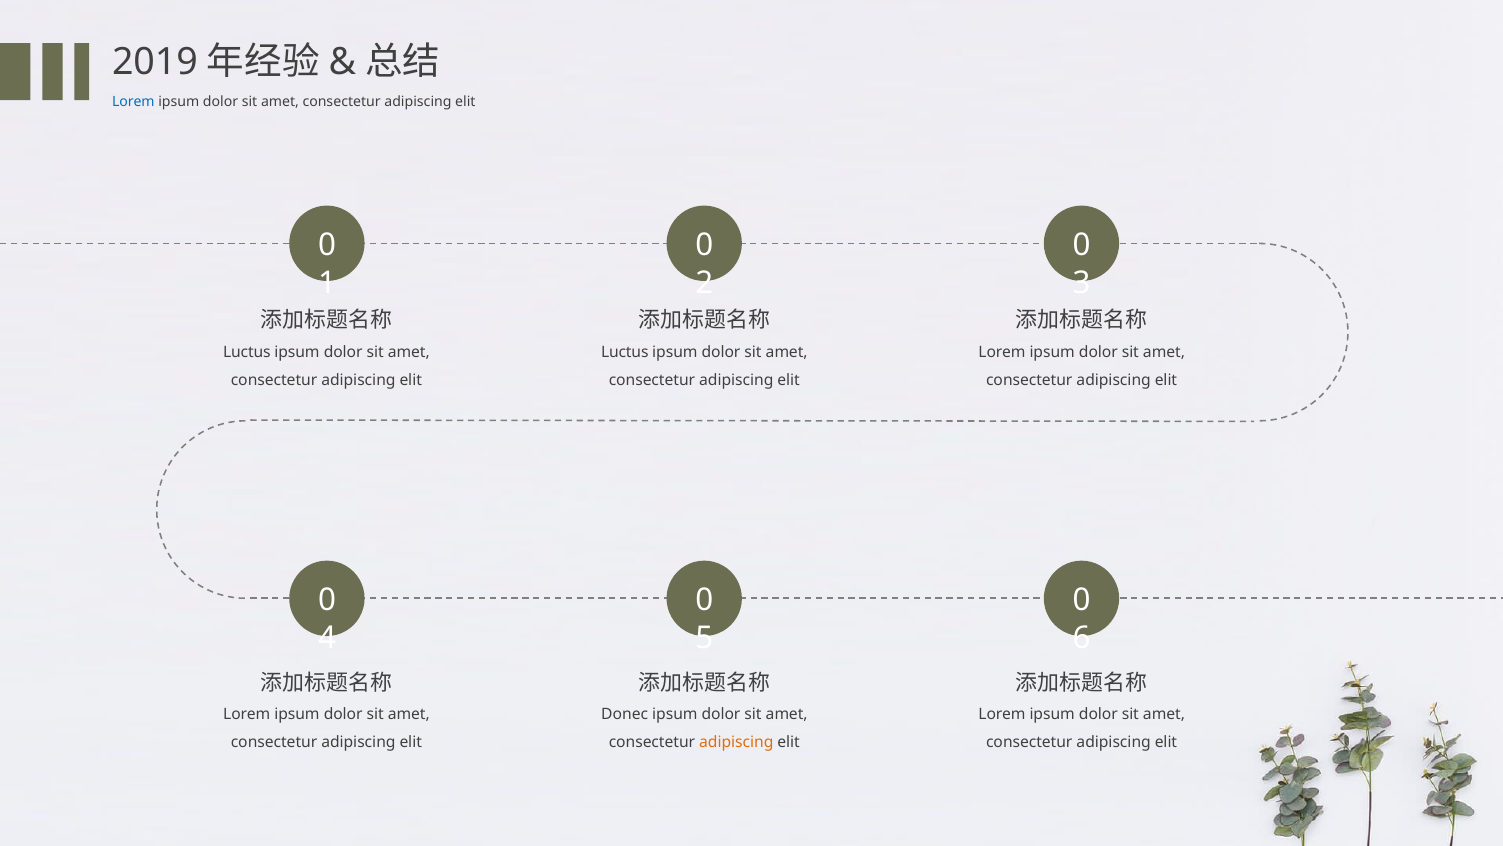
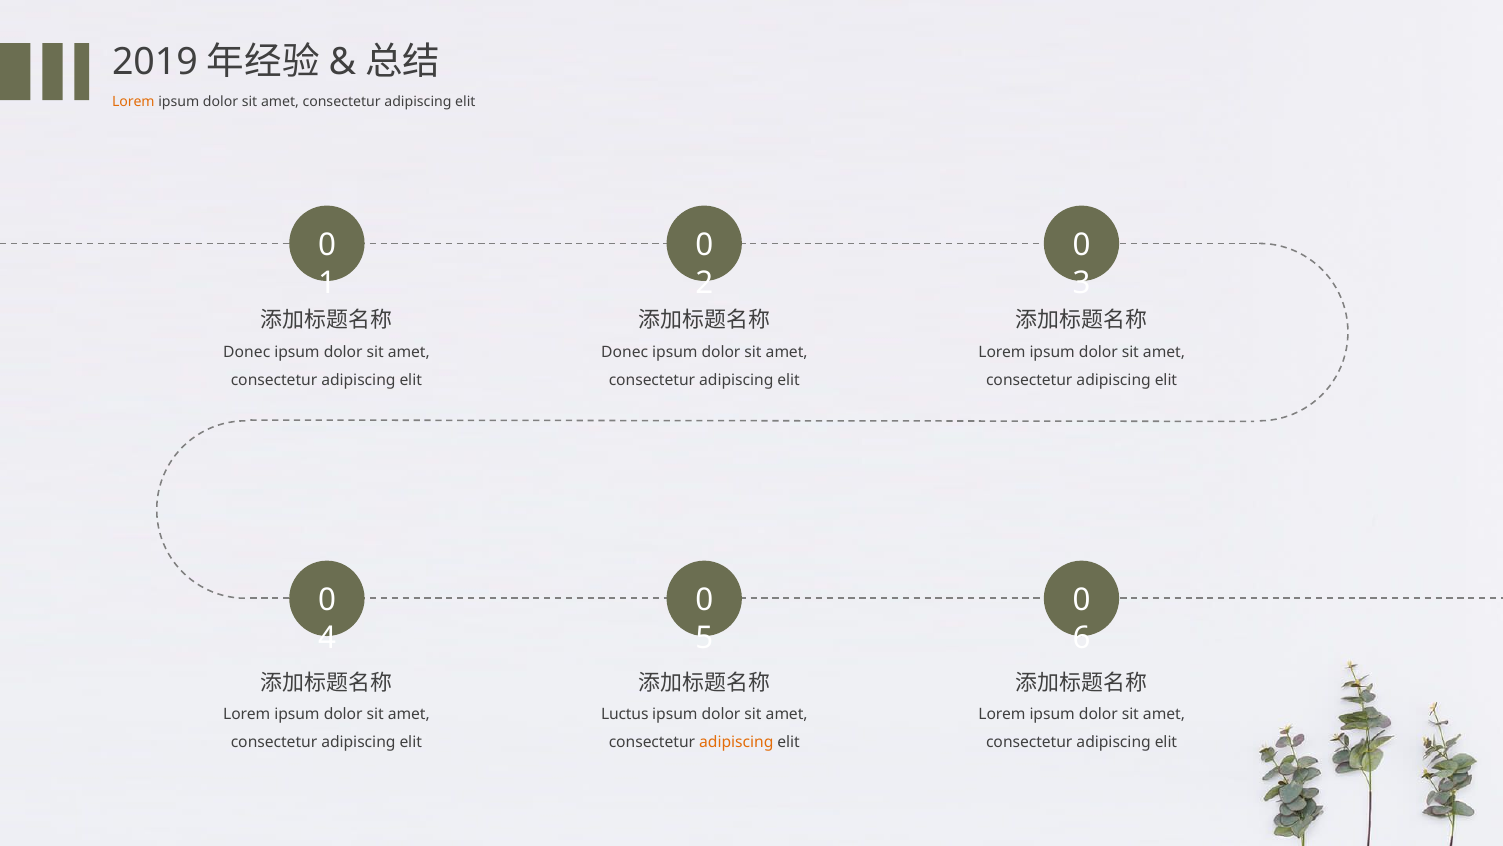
Lorem colour: blue -> orange (133, 101)
Luctus: Luctus -> Donec (247, 352)
Luctus: Luctus -> Donec (625, 352)
Donec: Donec -> Luctus (625, 714)
